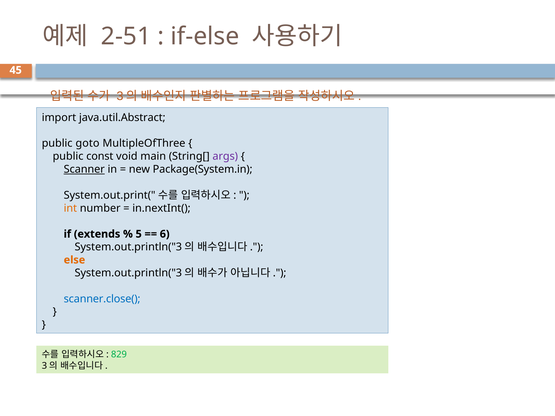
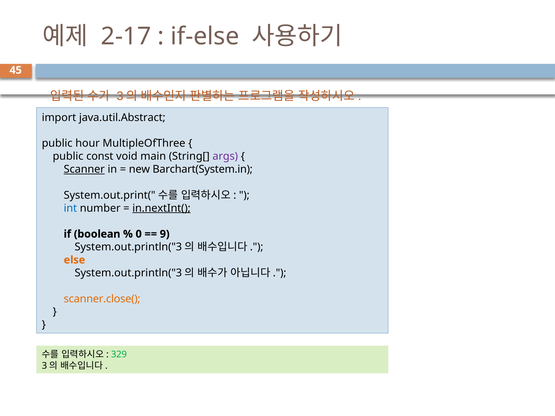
2-51: 2-51 -> 2-17 (126, 36)
goto: goto -> hour (88, 143)
Package(System.in: Package(System.in -> Barchart(System.in (203, 169)
int colour: orange -> blue (70, 208)
in.nextInt( underline: none -> present (161, 208)
extends: extends -> boolean (97, 234)
5: 5 -> 0 (139, 234)
6: 6 -> 9 (165, 234)
scanner.close( colour: blue -> orange (102, 299)
829: 829 -> 329 (119, 355)
